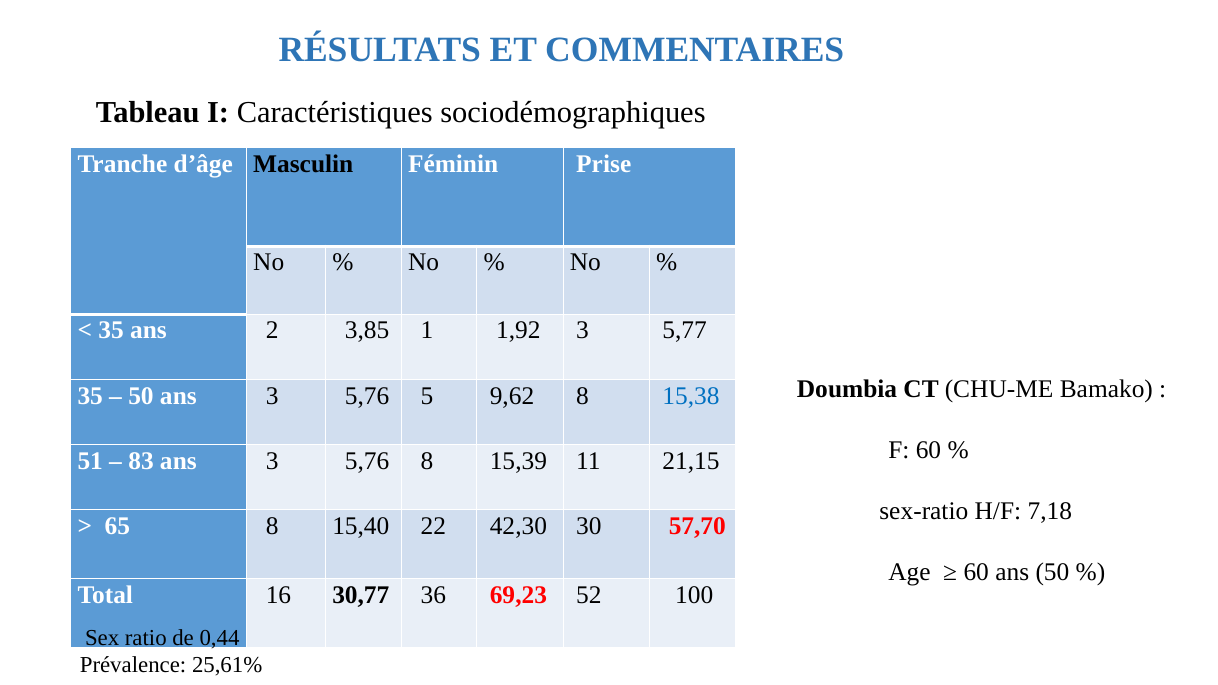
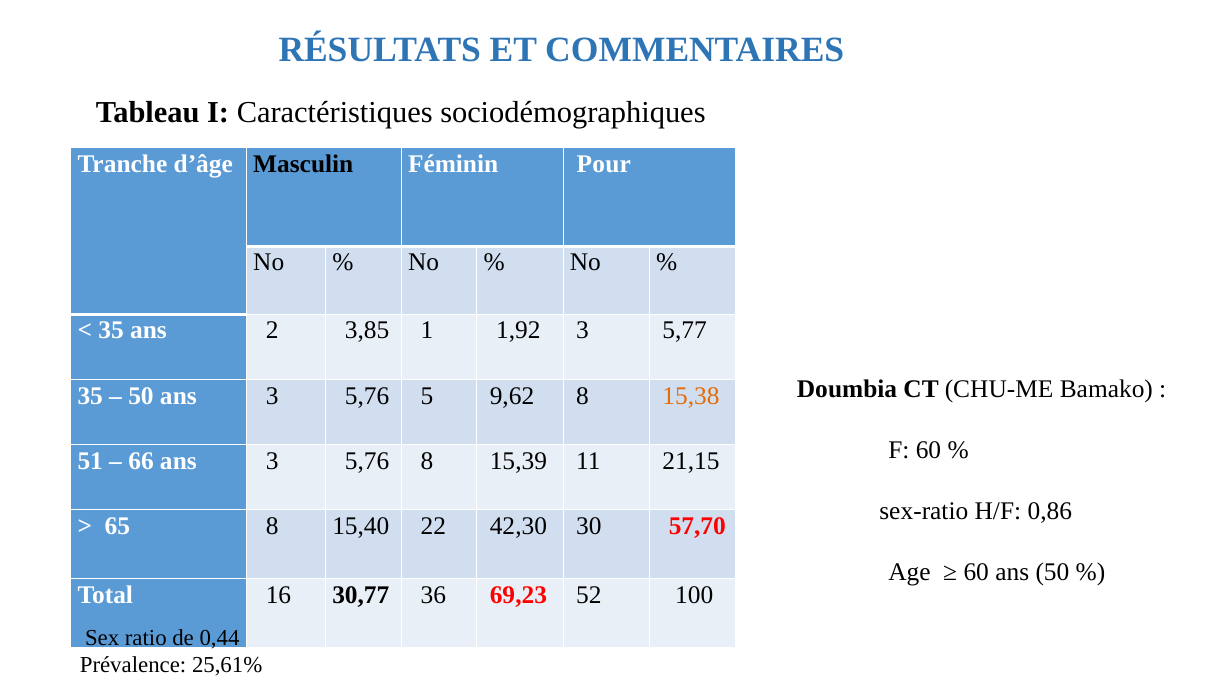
Prise: Prise -> Pour (604, 164)
15,38 colour: blue -> orange (691, 396)
83: 83 -> 66 (141, 461)
7,18: 7,18 -> 0,86 (1050, 511)
